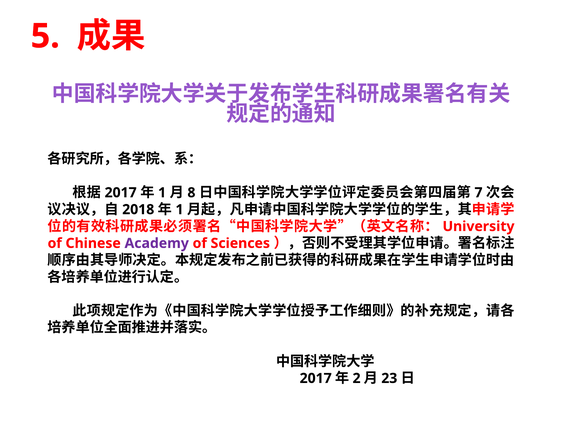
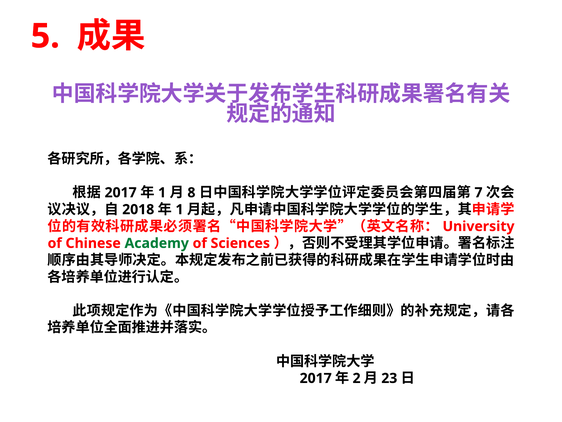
Academy colour: purple -> green (157, 243)
